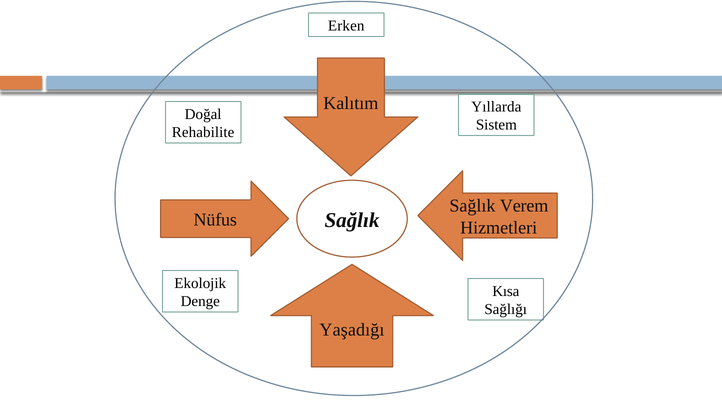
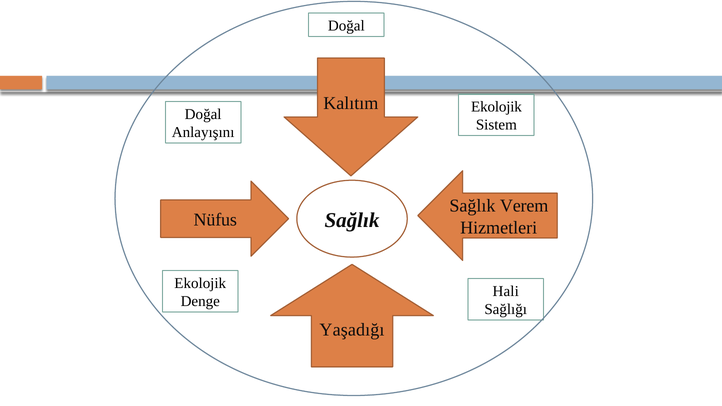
Erken: Erken -> Doğal (346, 26)
Yıllarda: Yıllarda -> Ekolojik (496, 107)
Rehabilite: Rehabilite -> Anlayışını (203, 132)
Kısa: Kısa -> Hali (506, 291)
